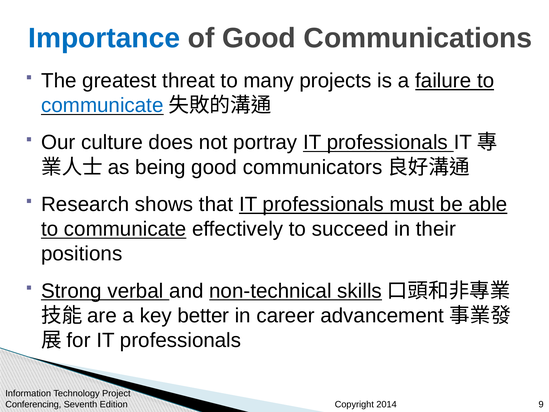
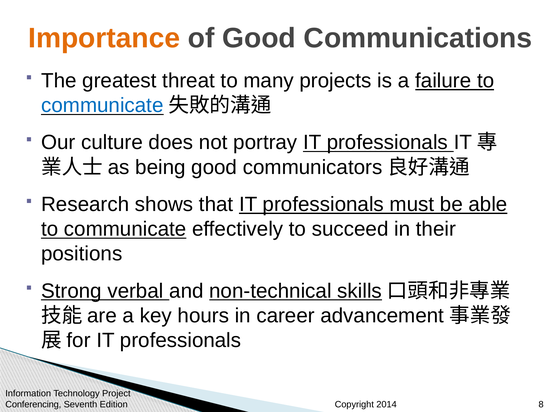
Importance colour: blue -> orange (104, 38)
better: better -> hours (203, 315)
9: 9 -> 8 (541, 404)
